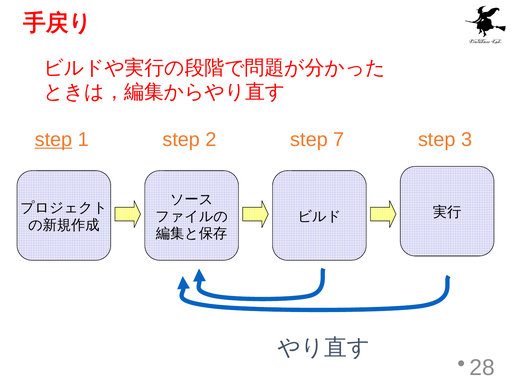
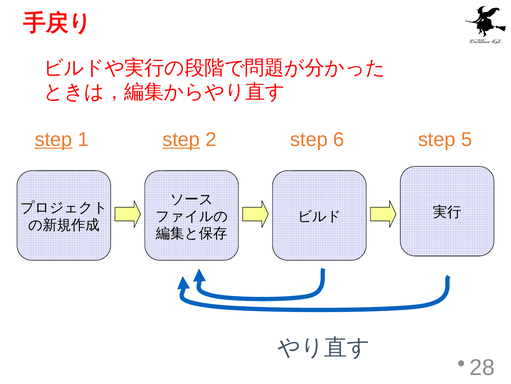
step underline: none -> present (181, 139)
7: 7 -> 6 (339, 139)
3: 3 -> 5 (467, 139)
